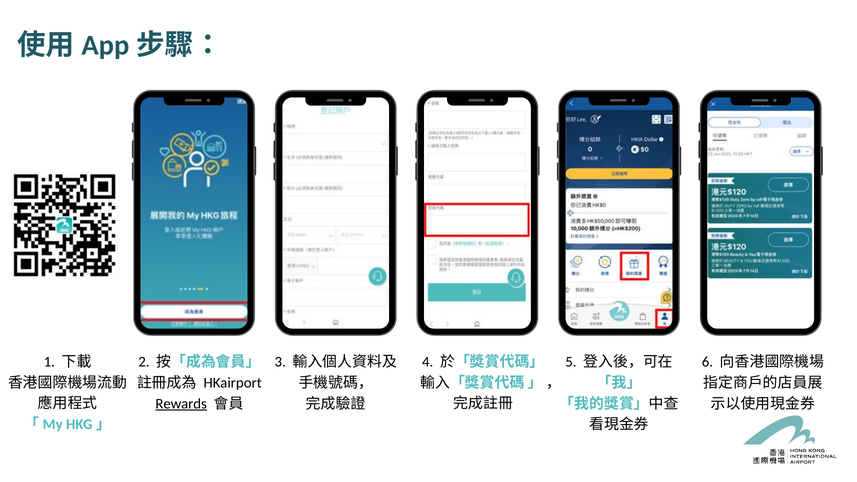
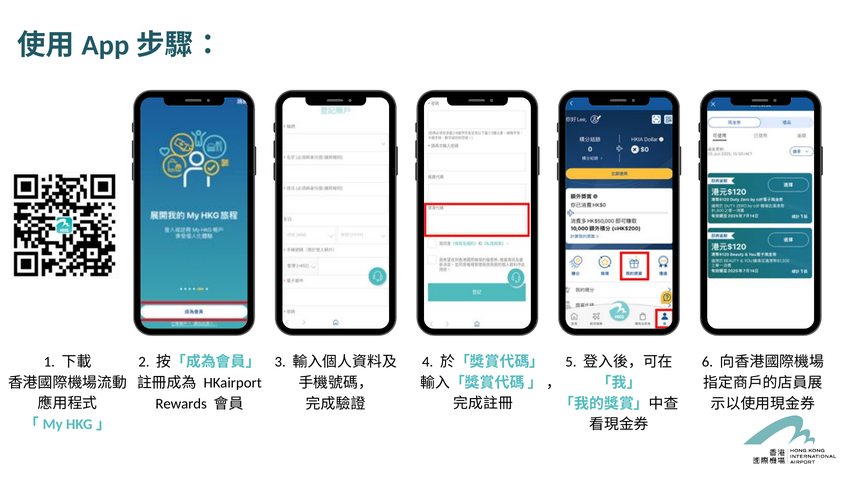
Rewards underline: present -> none (181, 404)
